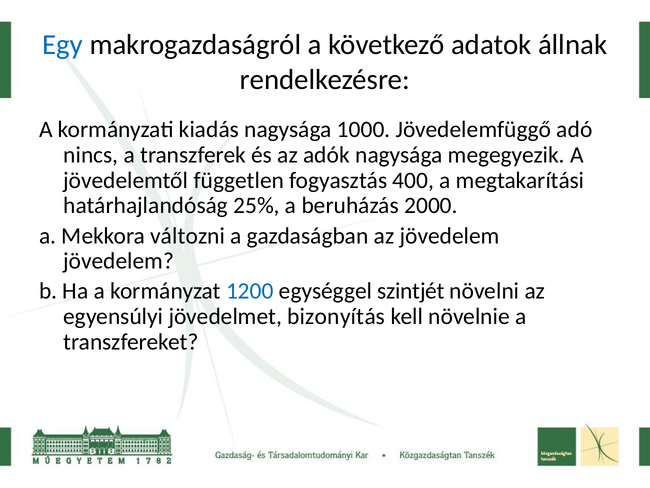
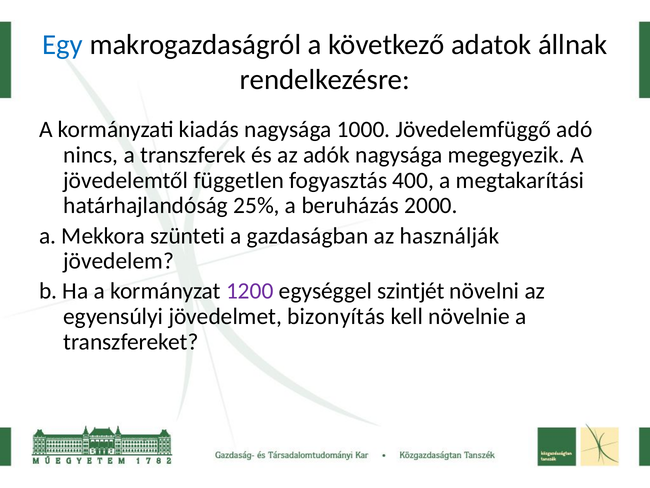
változni: változni -> szünteti (188, 236)
az jövedelem: jövedelem -> használják (450, 236)
1200 colour: blue -> purple (250, 291)
